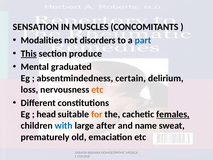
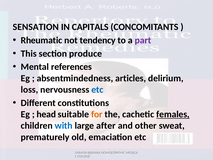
MUSCLES: MUSCLES -> CAPITALS (90, 27)
Modalities: Modalities -> Rheumatic (41, 40)
disorders: disorders -> tendency (98, 40)
part colour: blue -> purple (143, 40)
This underline: present -> none (29, 53)
graduated: graduated -> references (71, 67)
certain: certain -> articles (131, 78)
etc colour: orange -> blue (97, 89)
name: name -> other (146, 125)
